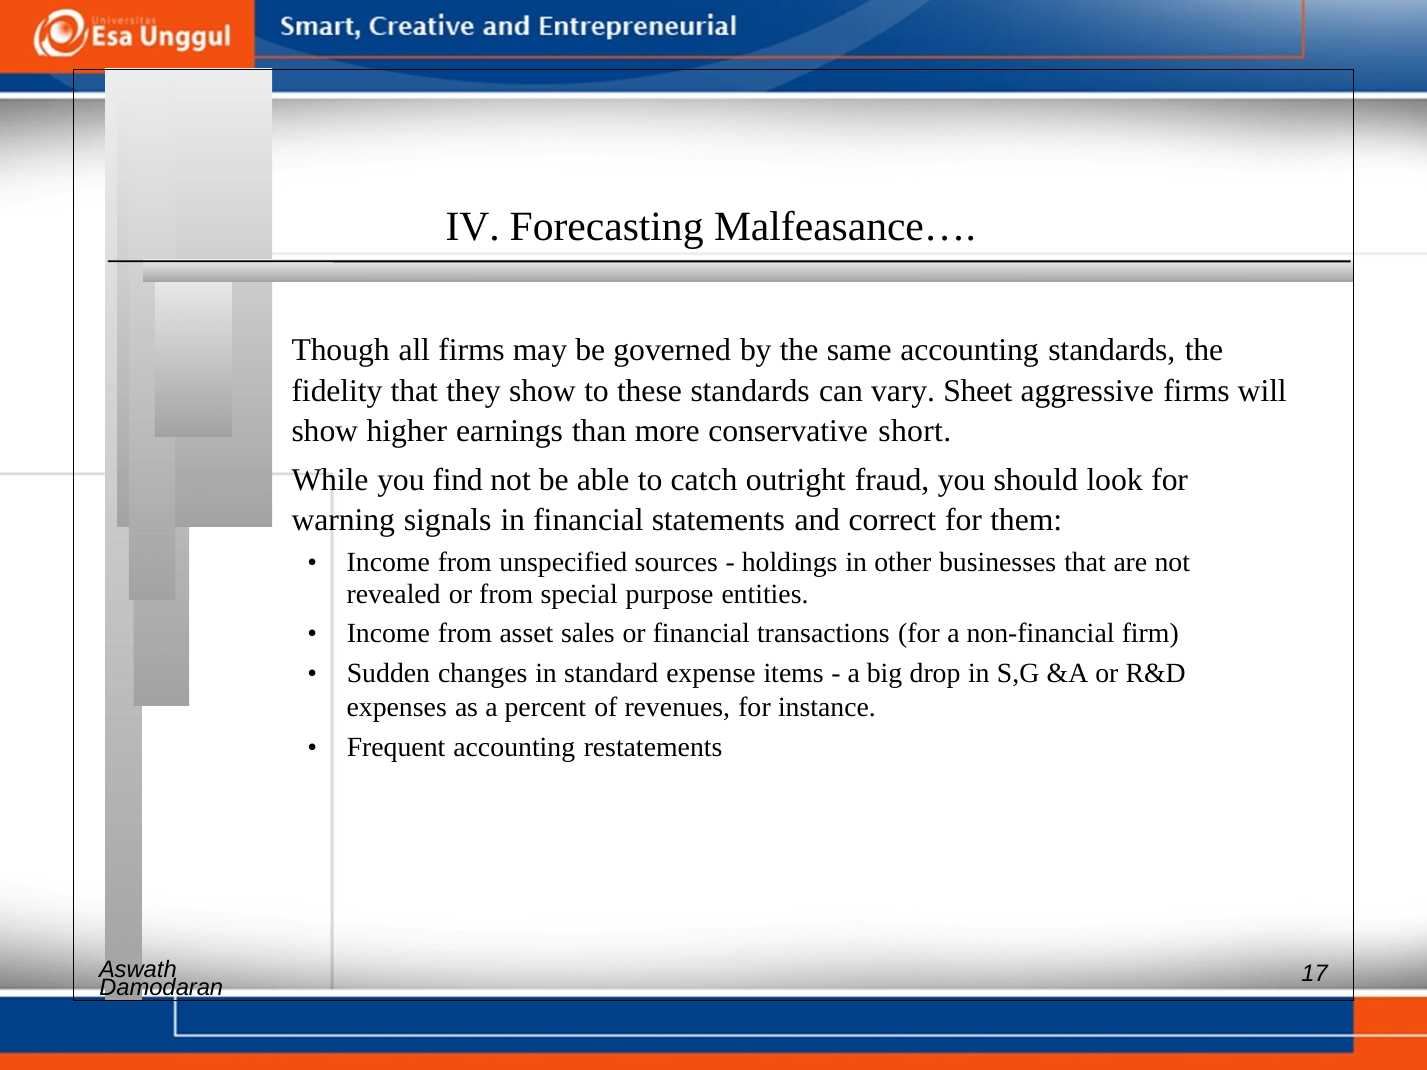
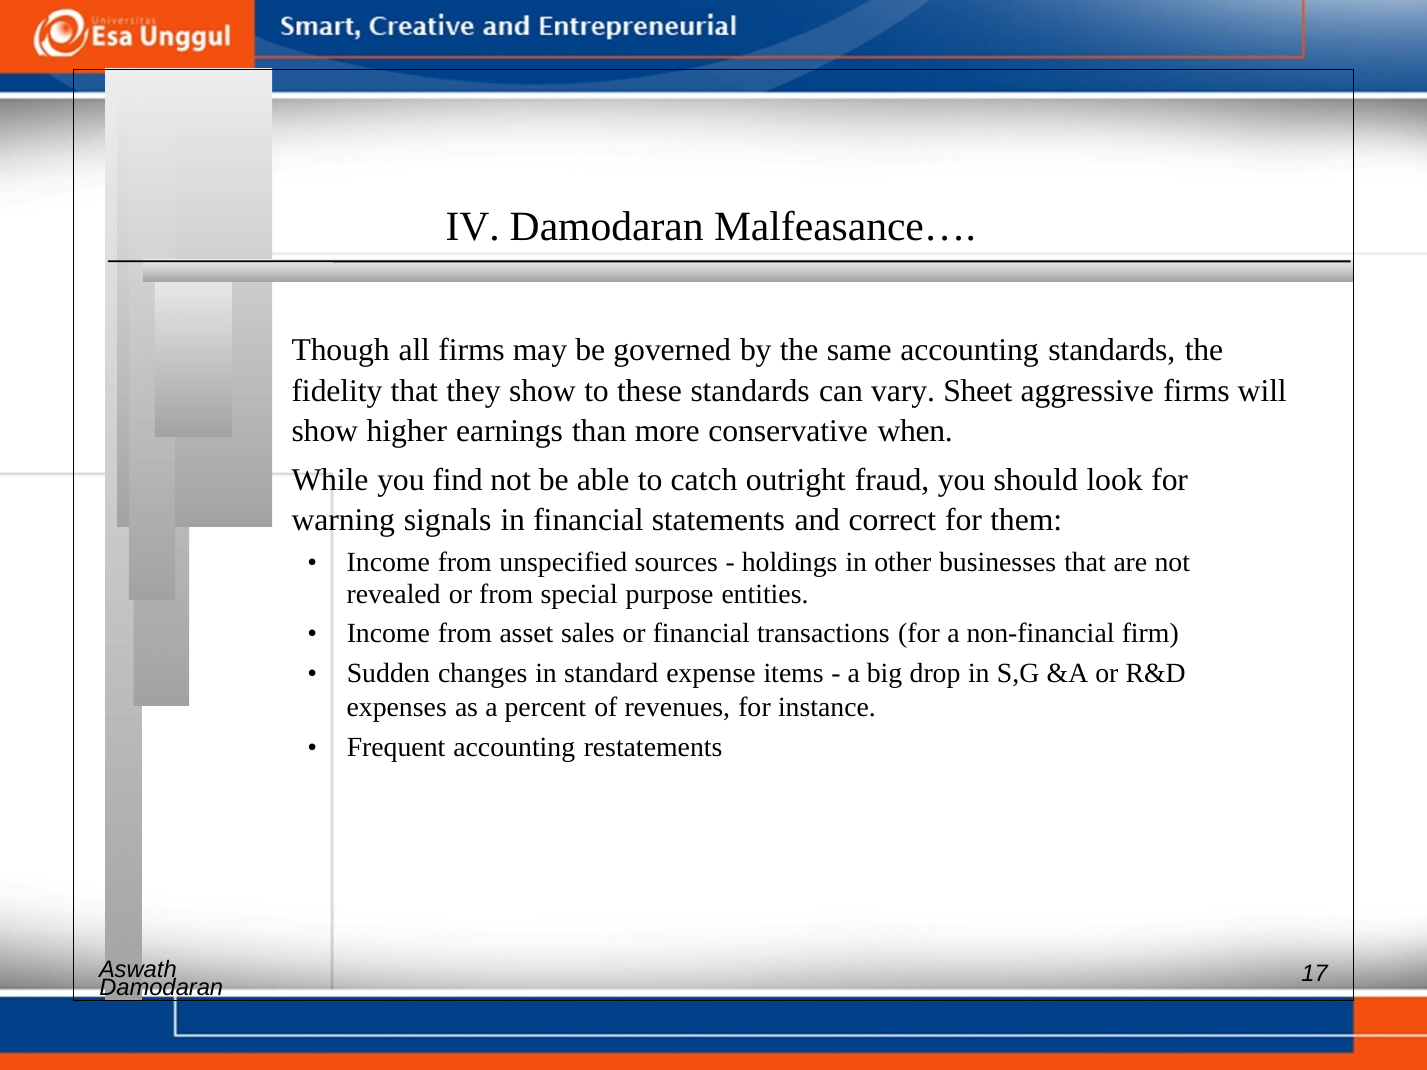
IV Forecasting: Forecasting -> Damodaran (607, 227)
short: short -> when (915, 431)
